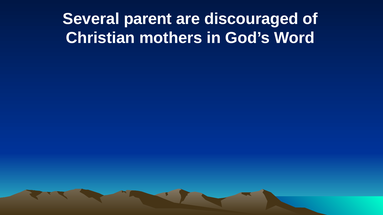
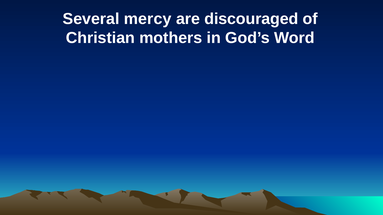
parent: parent -> mercy (148, 19)
